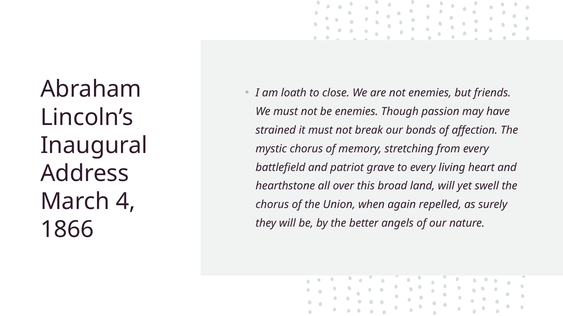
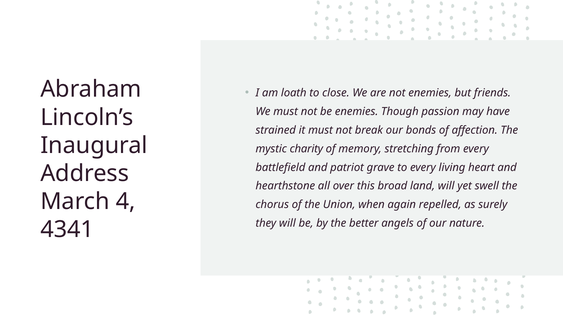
mystic chorus: chorus -> charity (306, 149)
1866: 1866 -> 4341 (67, 230)
